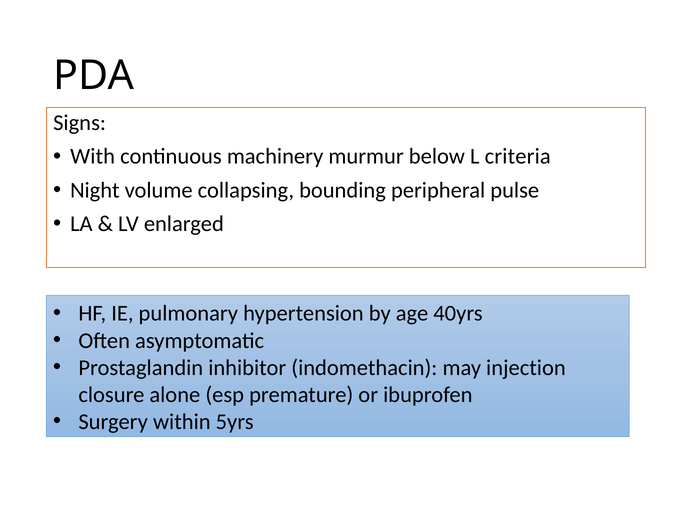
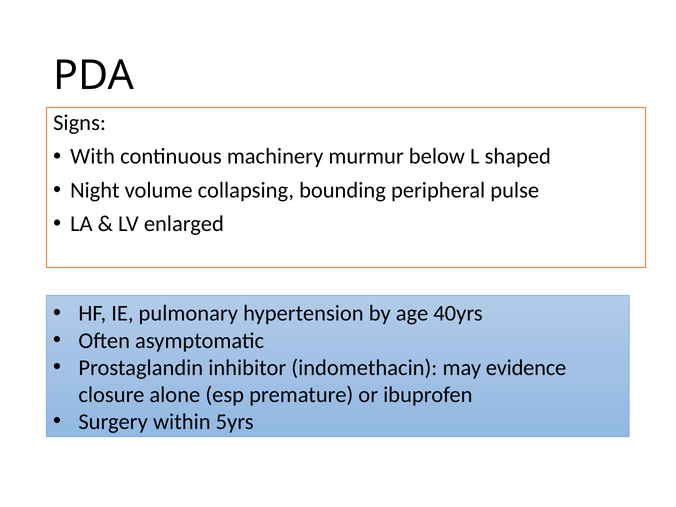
criteria: criteria -> shaped (518, 157)
injection: injection -> evidence (526, 368)
